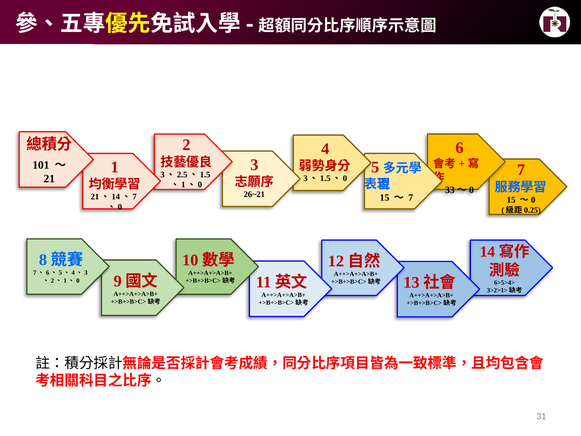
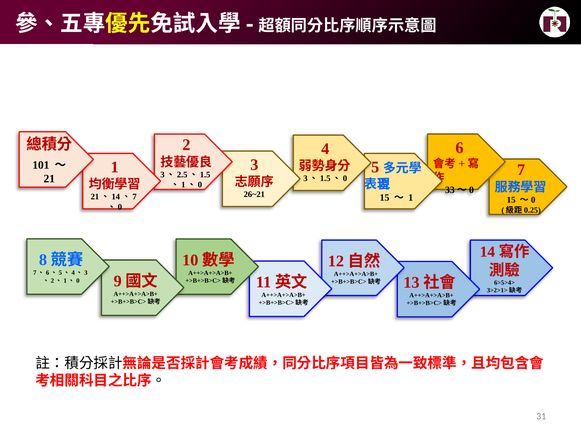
7: 7 -> 1 (411, 198)
